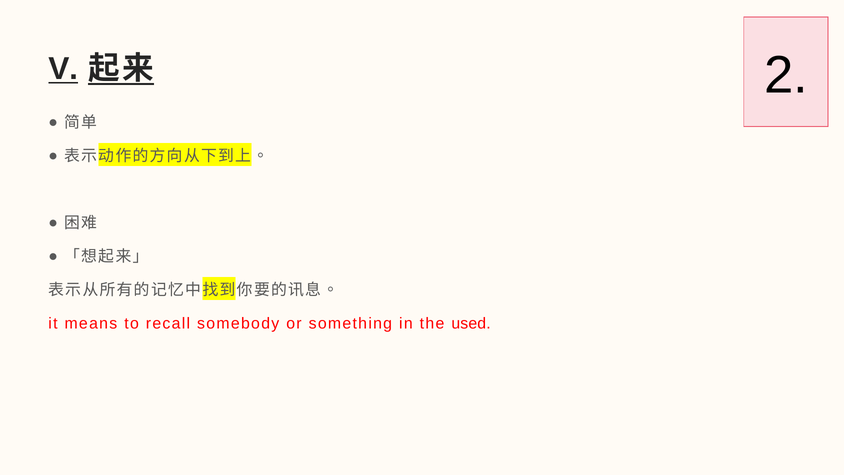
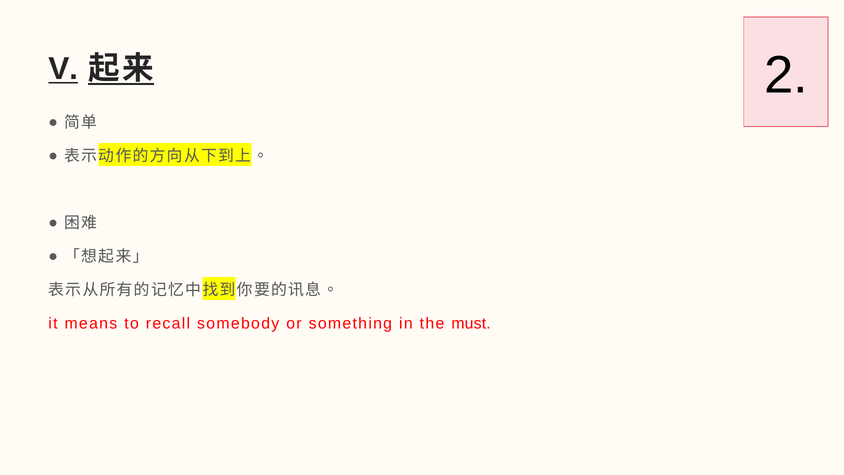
used: used -> must (471, 324)
